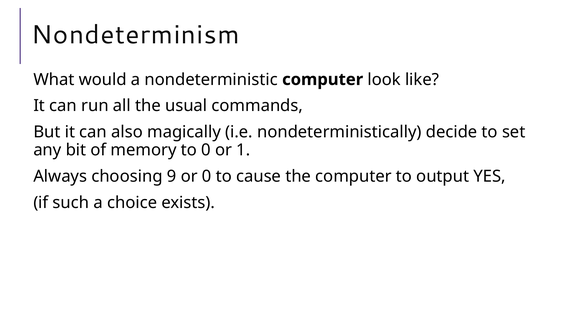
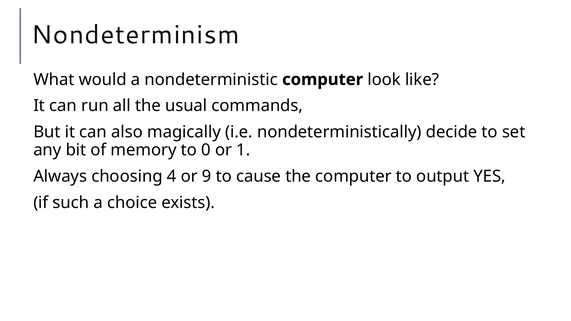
9: 9 -> 4 (172, 176)
or 0: 0 -> 9 (207, 176)
